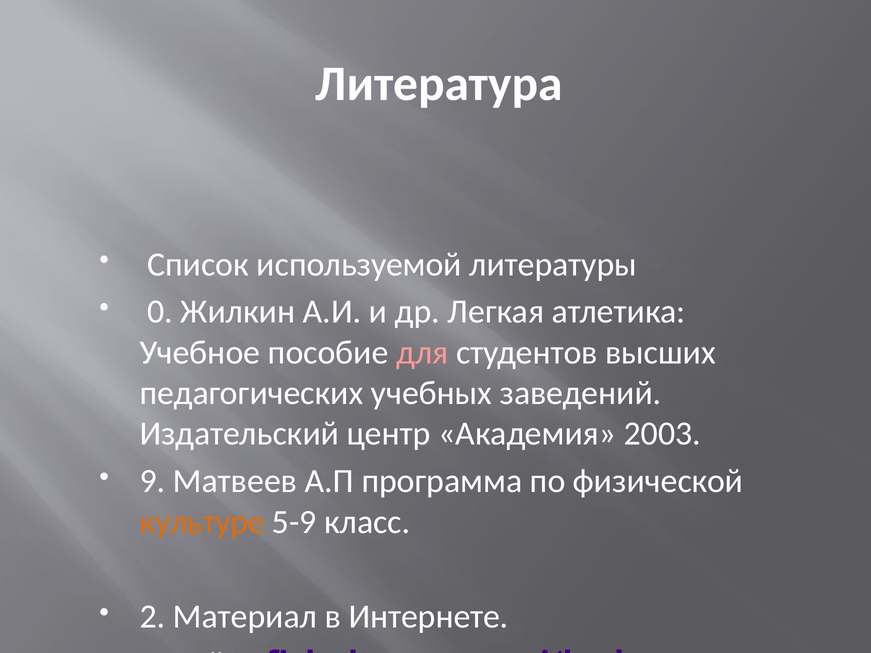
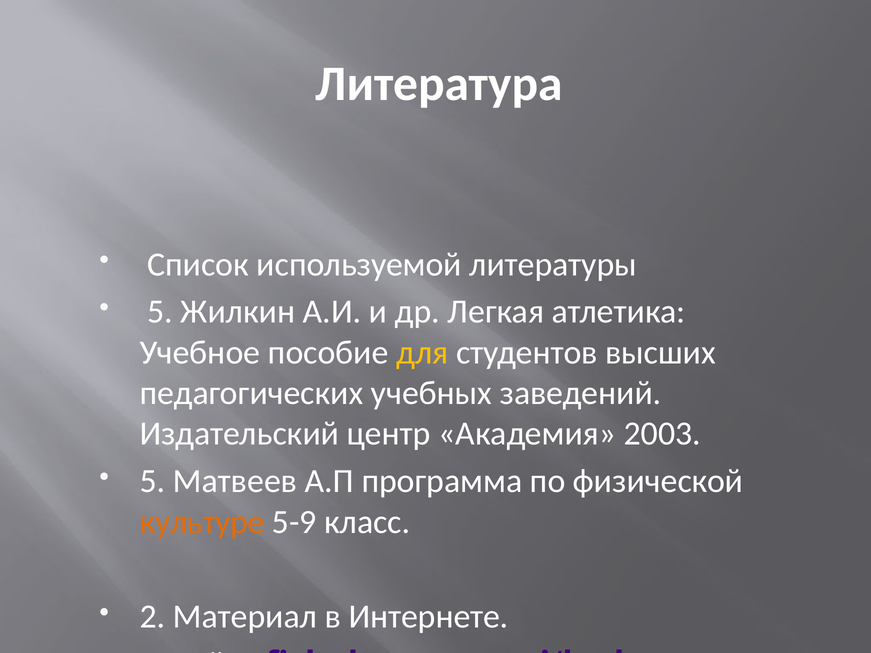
0: 0 -> 5 (160, 312)
для colour: pink -> yellow (422, 353)
9: 9 -> 5 (153, 481)
